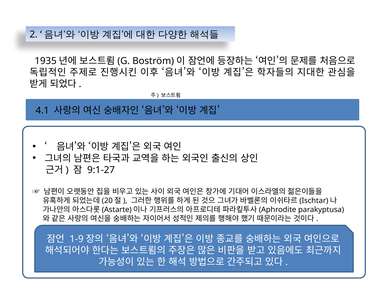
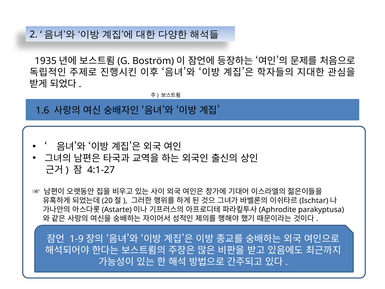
4.1: 4.1 -> 1.6 (42, 110)
9:1-27: 9:1-27 -> 4:1-27 (101, 170)
